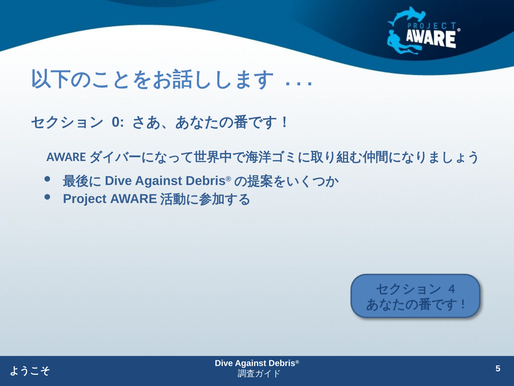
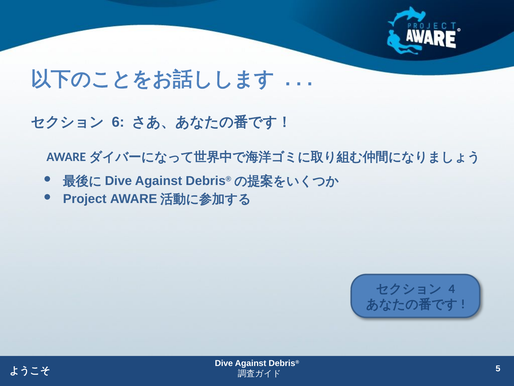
0: 0 -> 6 (118, 122)
